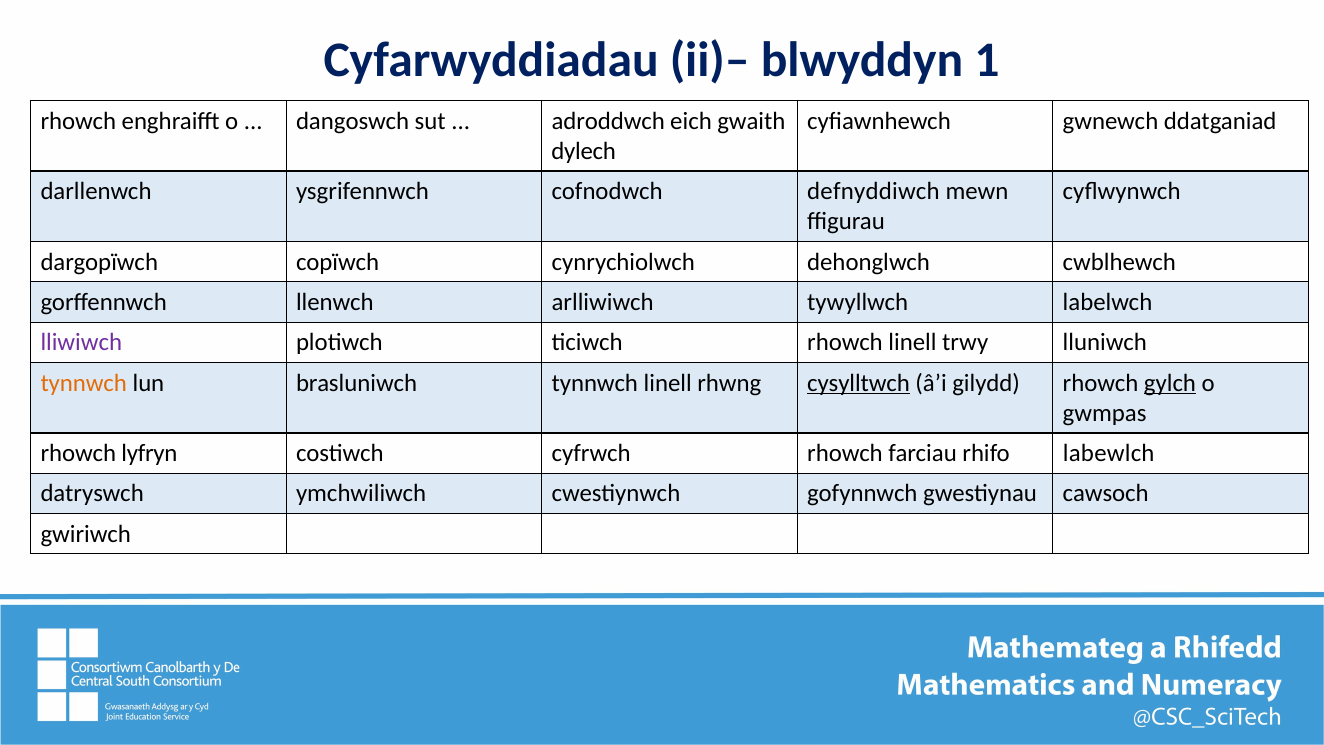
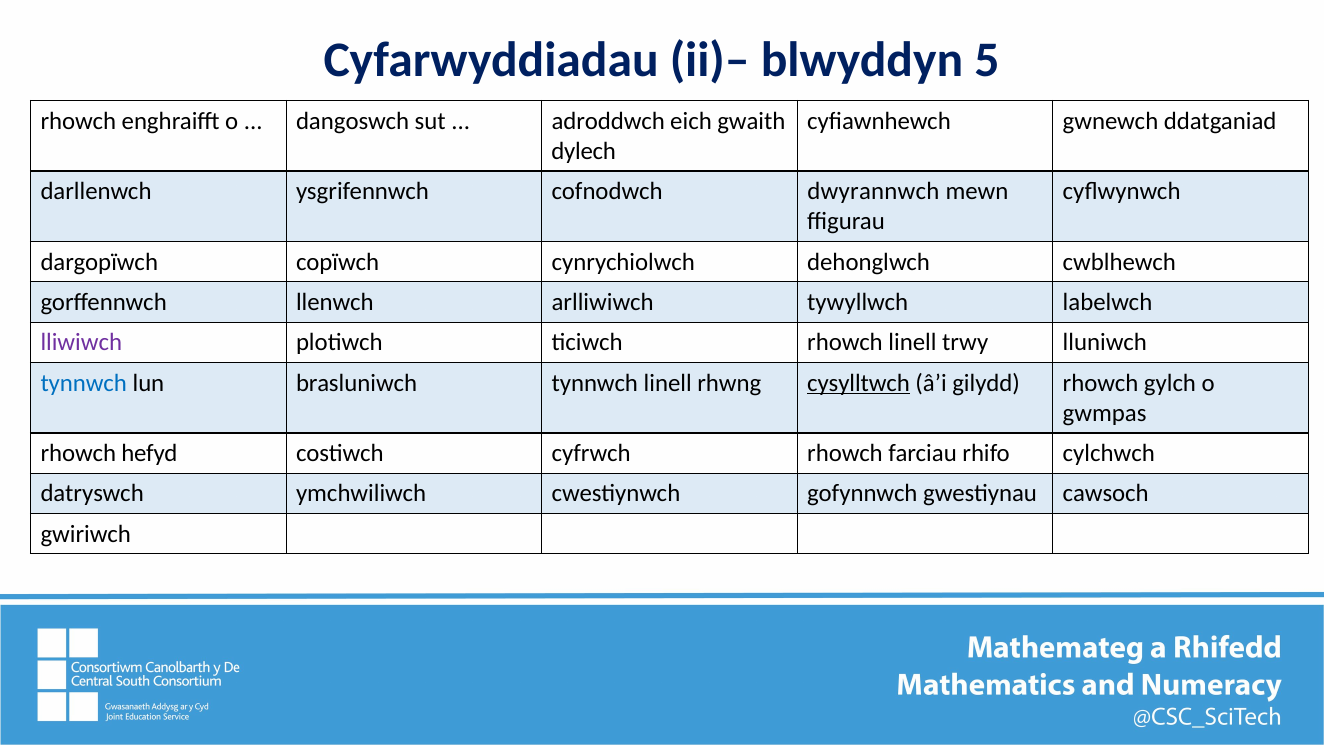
1: 1 -> 5 (987, 60)
defnyddiwch: defnyddiwch -> dwyrannwch (873, 191)
tynnwch colour: orange -> blue (84, 383)
gylch underline: present -> none (1170, 383)
lyfryn: lyfryn -> hefyd (149, 453)
labewlch: labewlch -> cylchwch (1109, 453)
